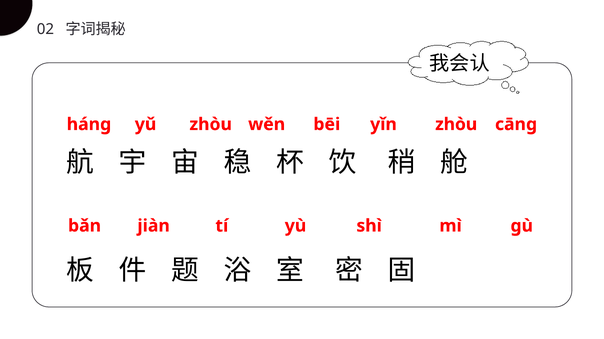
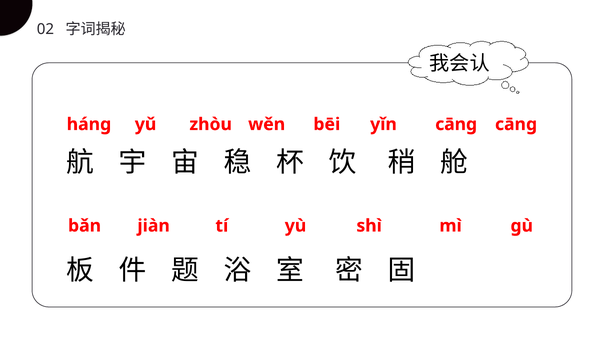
yǐn zhòu: zhòu -> cānɡ (456, 125)
